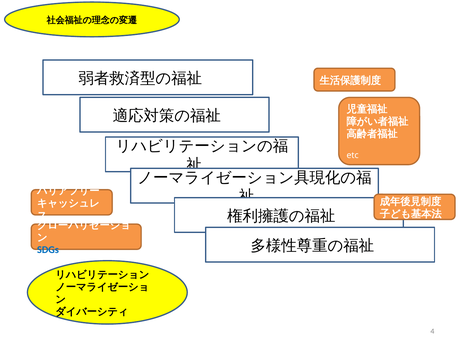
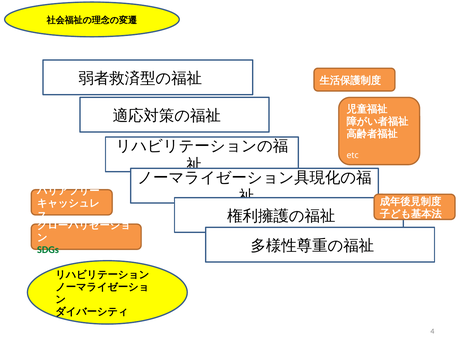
SDGs colour: blue -> green (48, 249)
